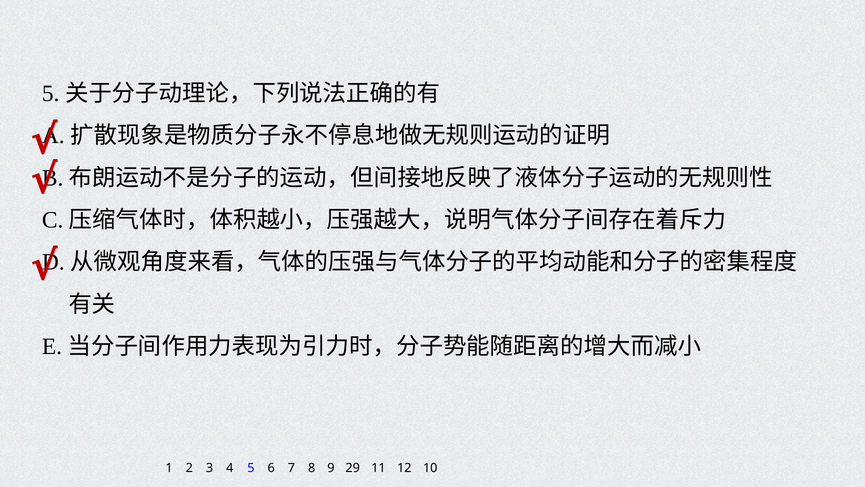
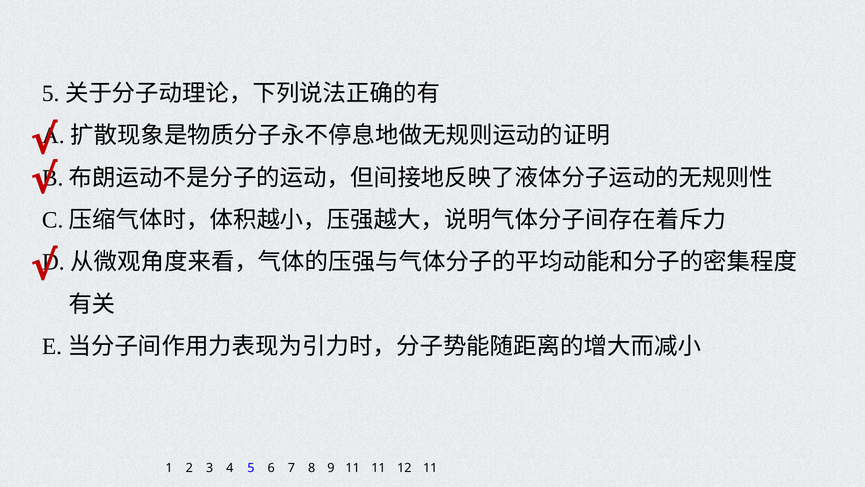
9 29: 29 -> 11 (353, 468)
12 10: 10 -> 11 (430, 468)
